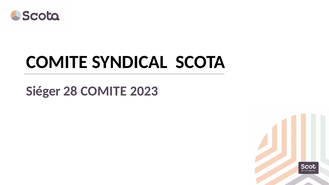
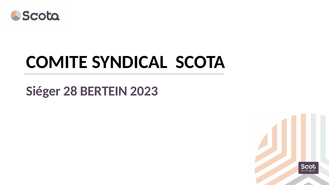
28 COMITE: COMITE -> BERTEIN (104, 91)
